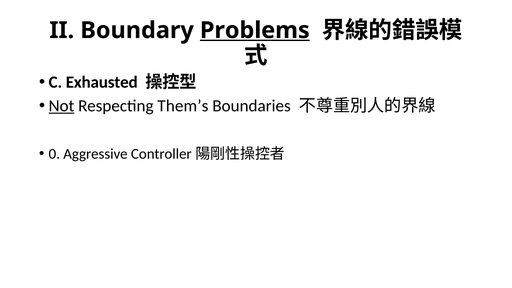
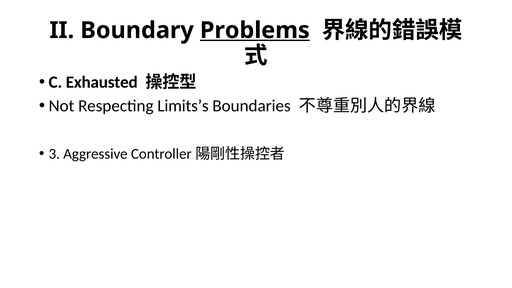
Not underline: present -> none (61, 106)
Them’s: Them’s -> Limits’s (183, 106)
0: 0 -> 3 (54, 154)
